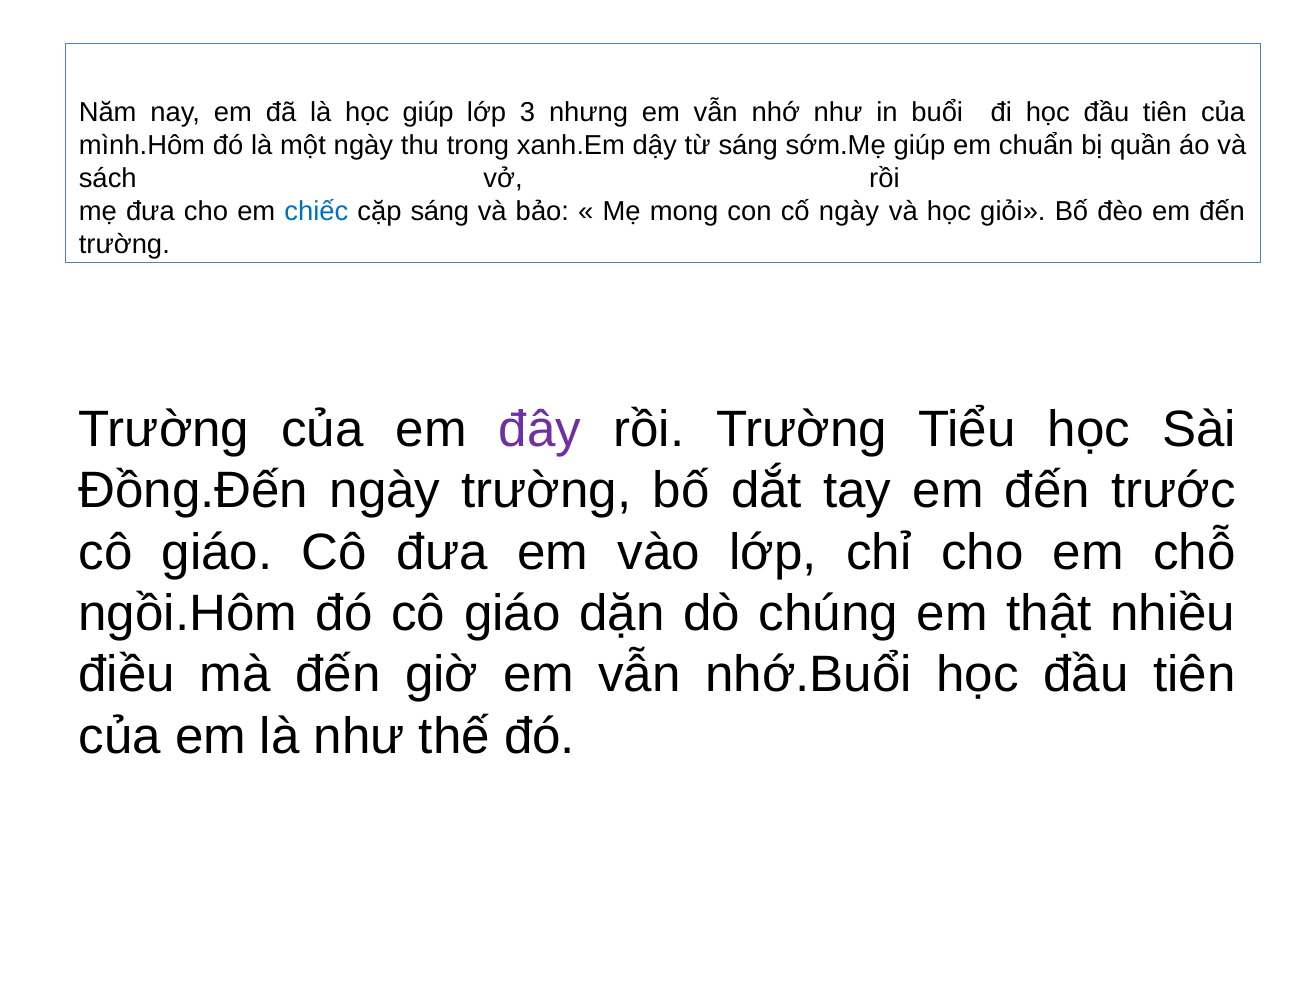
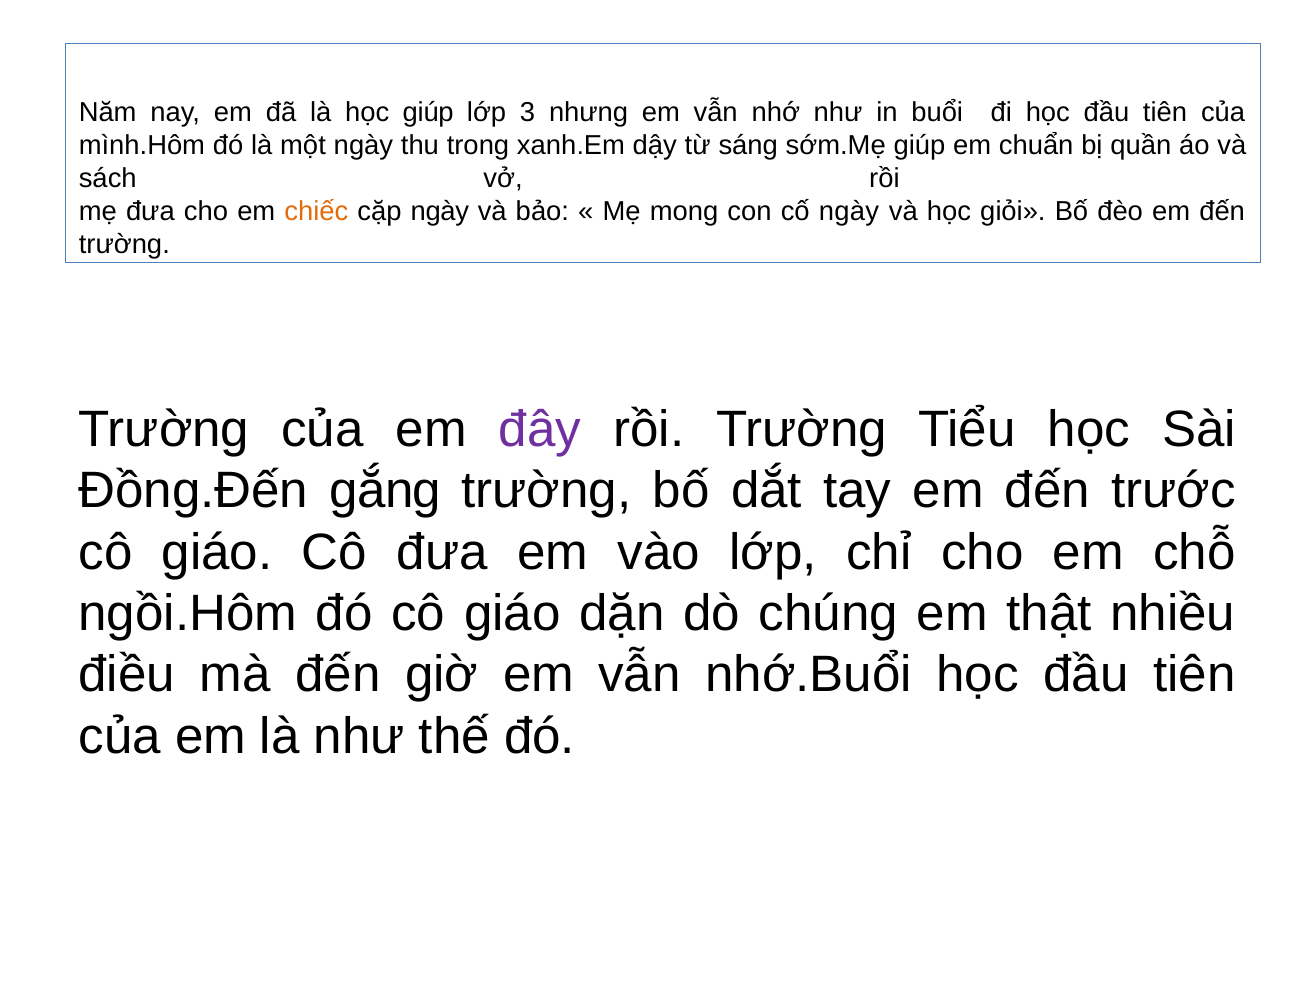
chiếc colour: blue -> orange (316, 211)
cặp sáng: sáng -> ngày (440, 211)
Đồng.Đến ngày: ngày -> gắng (385, 491)
